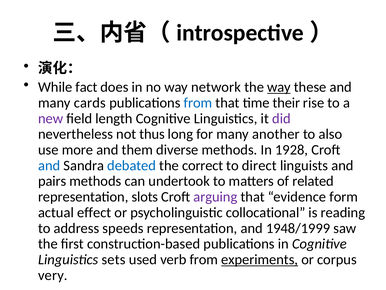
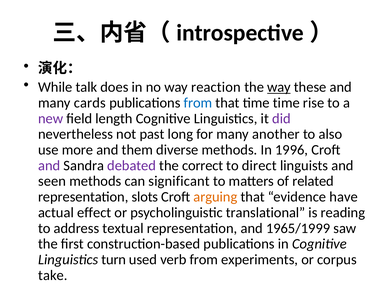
fact: fact -> talk (86, 87)
network: network -> reaction (216, 87)
time their: their -> time (286, 103)
thus: thus -> past (152, 134)
1928: 1928 -> 1996 (292, 150)
and colour: blue -> purple (49, 165)
debated colour: blue -> purple (132, 165)
pairs: pairs -> seen (52, 181)
undertook: undertook -> significant (179, 181)
arguing colour: purple -> orange (215, 197)
form: form -> have (344, 197)
collocational: collocational -> translational (266, 212)
speeds: speeds -> textual (123, 228)
1948/1999: 1948/1999 -> 1965/1999 (298, 228)
sets: sets -> turn (114, 259)
experiments underline: present -> none (260, 259)
very: very -> take (53, 275)
